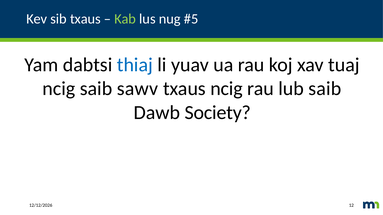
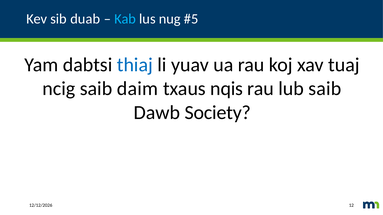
sib txaus: txaus -> duab (85, 19)
Kab colour: light green -> light blue (125, 19)
sawv: sawv -> daim (138, 89)
txaus ncig: ncig -> nqis (227, 89)
